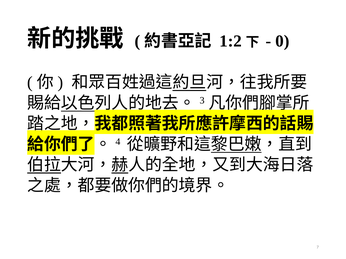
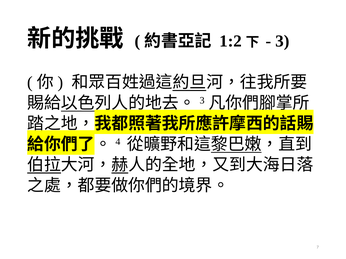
0: 0 -> 3 (282, 41)
